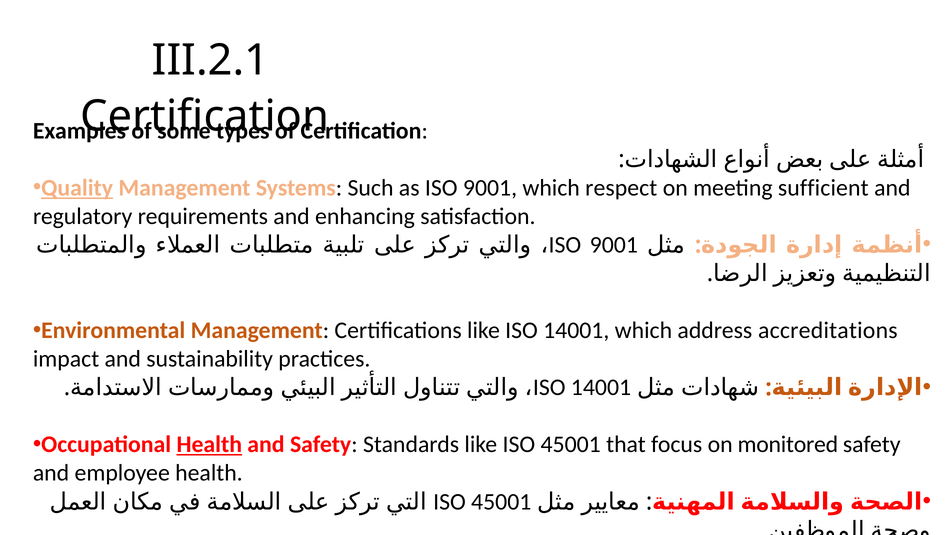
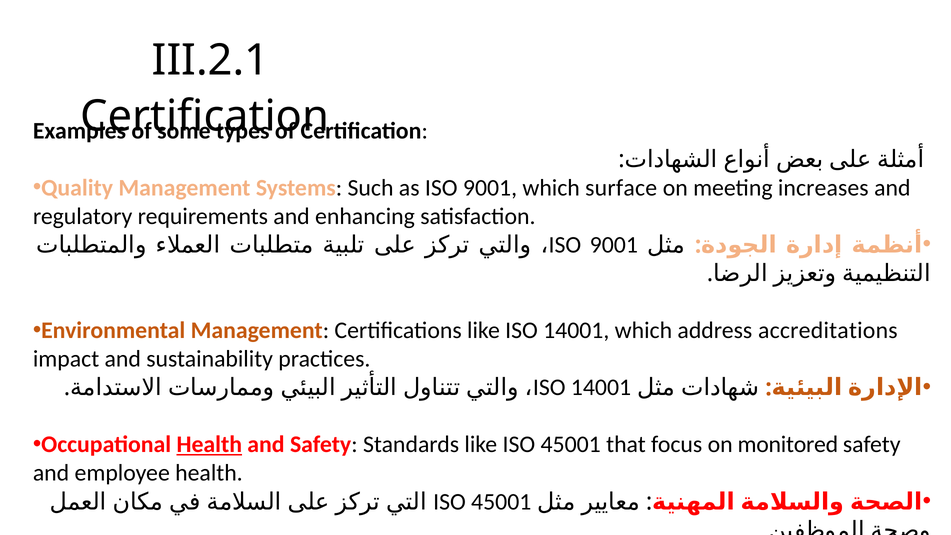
Quality underline: present -> none (77, 188)
respect: respect -> surface (621, 188)
sufficient: sufficient -> increases (823, 188)
